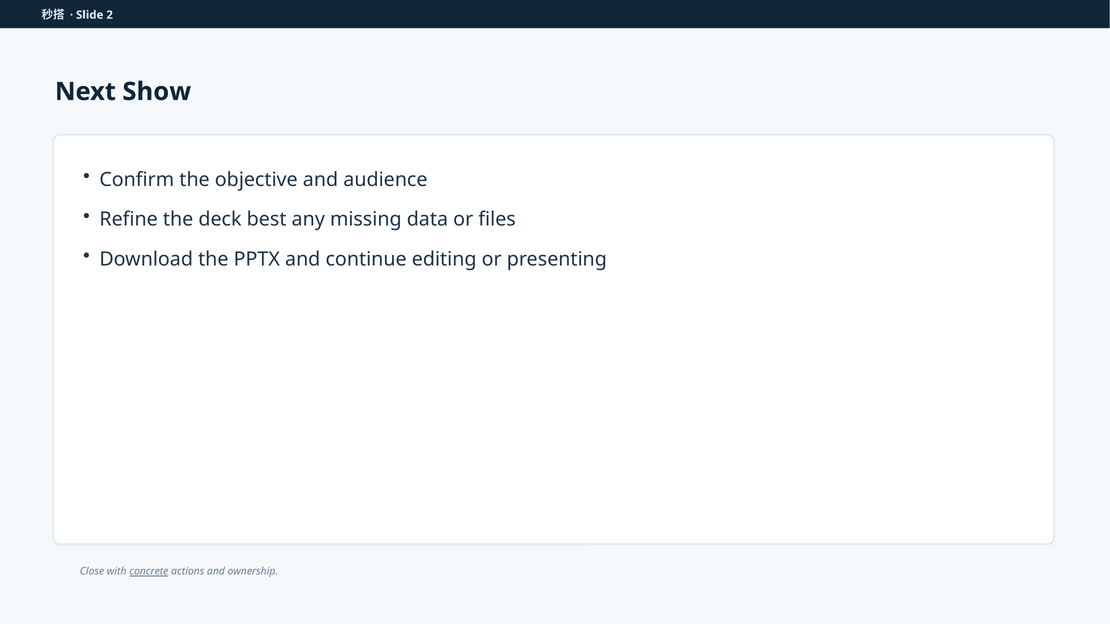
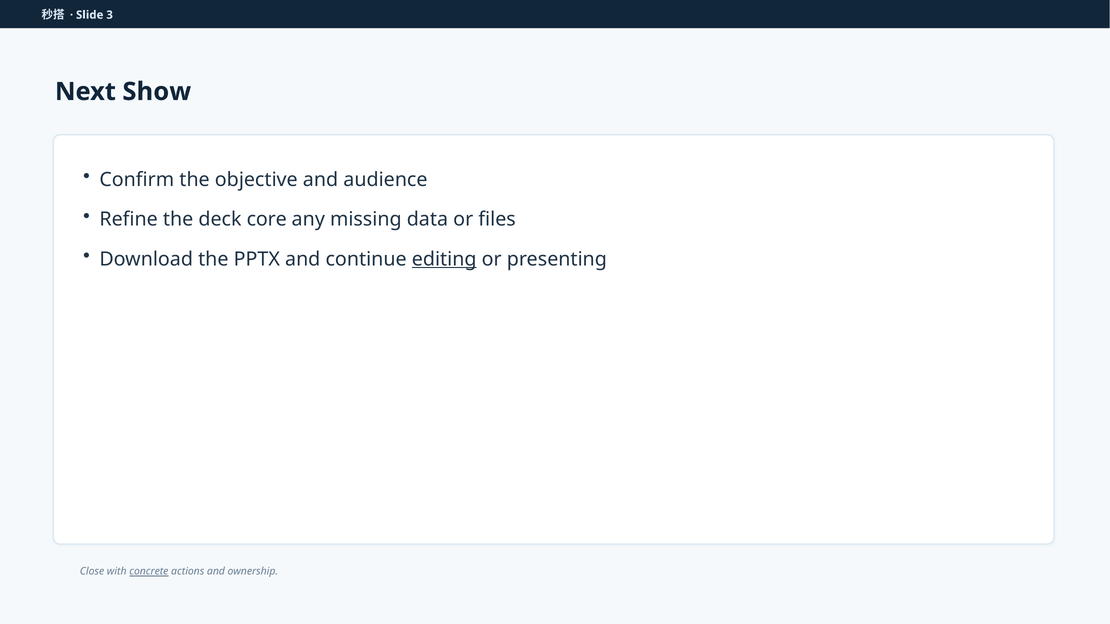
2: 2 -> 3 (110, 15)
best: best -> core (267, 219)
editing underline: none -> present (444, 259)
